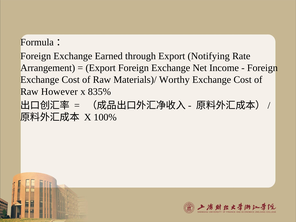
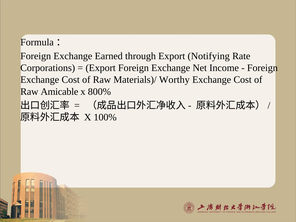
Arrangement: Arrangement -> Corporations (48, 68)
However: However -> Amicable (59, 92)
835%: 835% -> 800% (99, 92)
